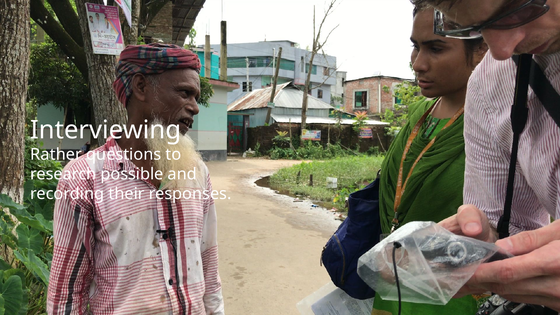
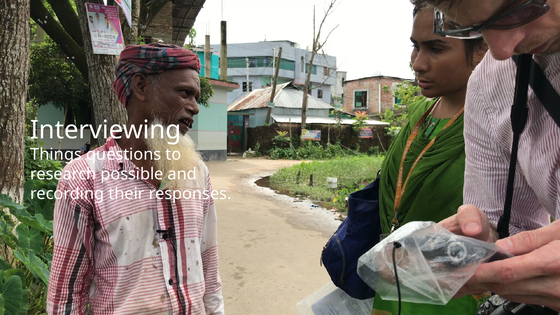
Rather: Rather -> Things (56, 154)
